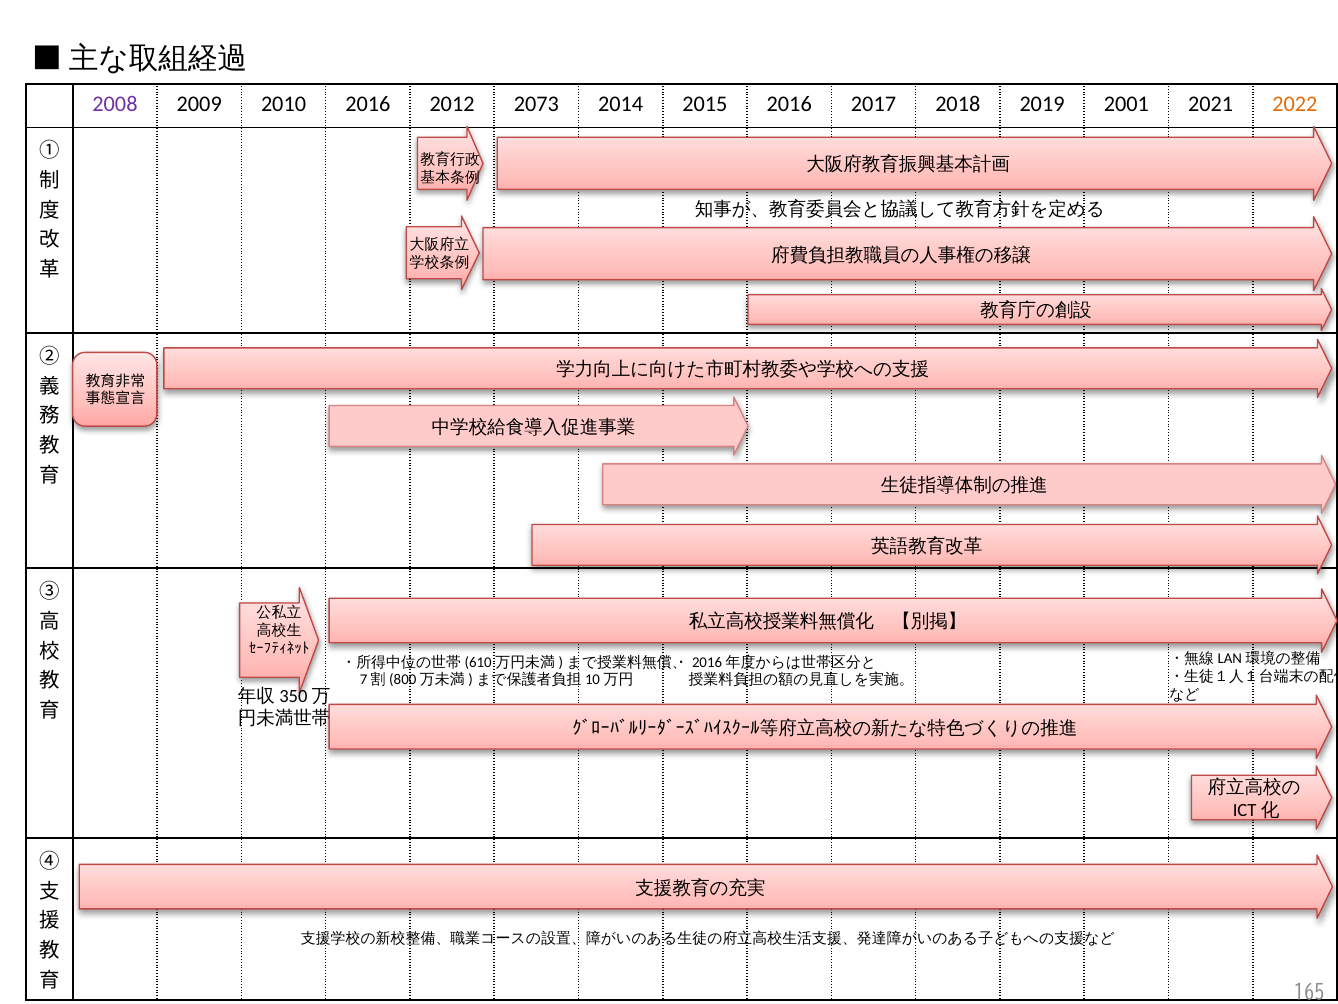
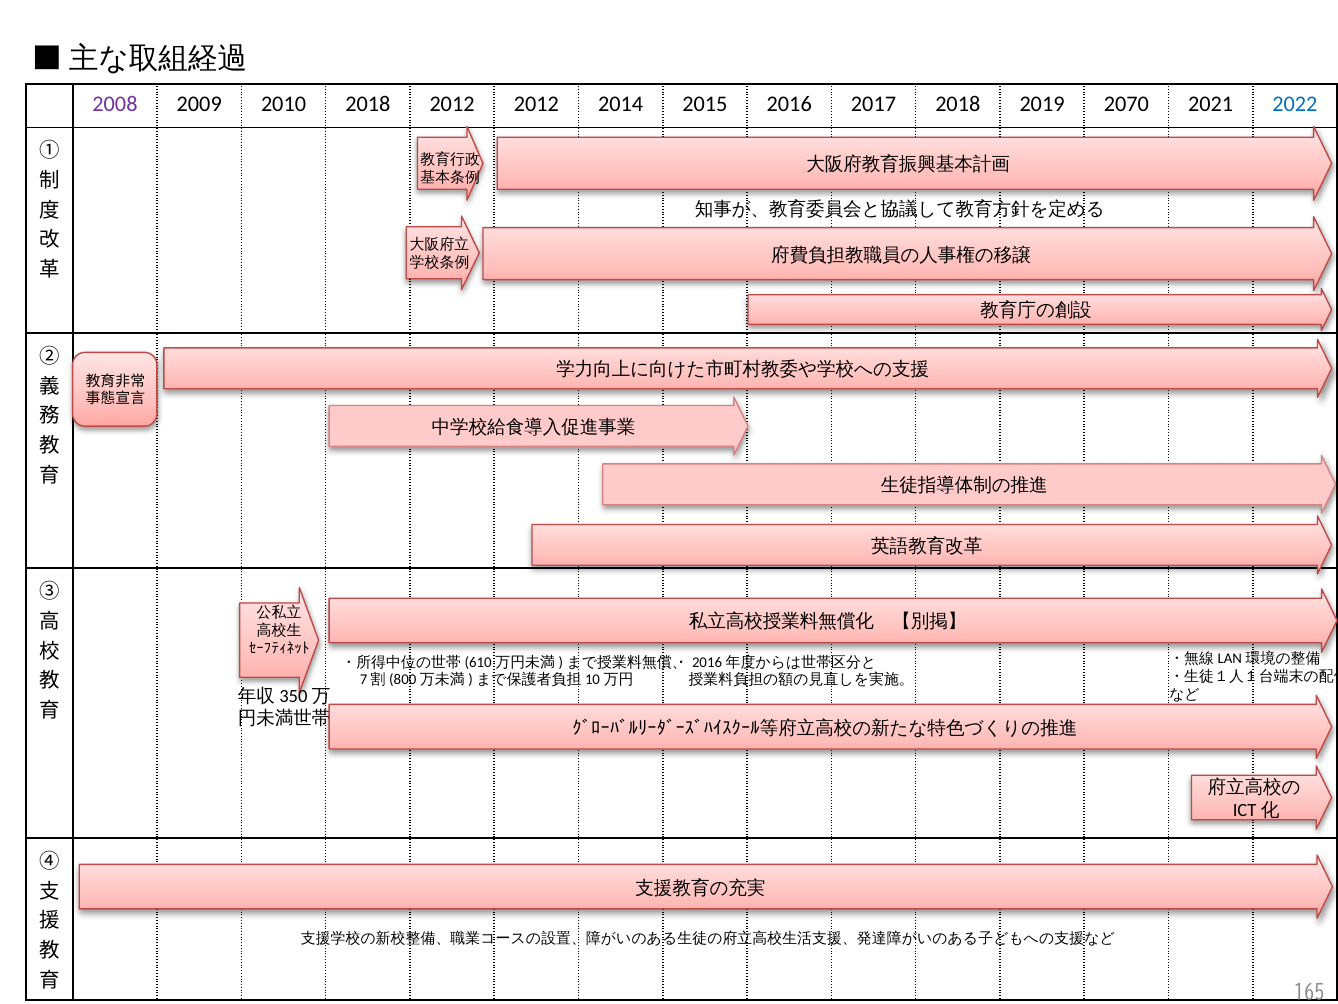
2010 2016: 2016 -> 2018 (368, 105)
2012 2073: 2073 -> 2012 (536, 105)
2001: 2001 -> 2070 (1126, 105)
2022 colour: orange -> blue (1295, 105)
